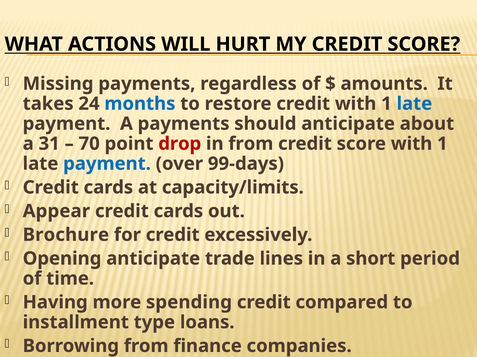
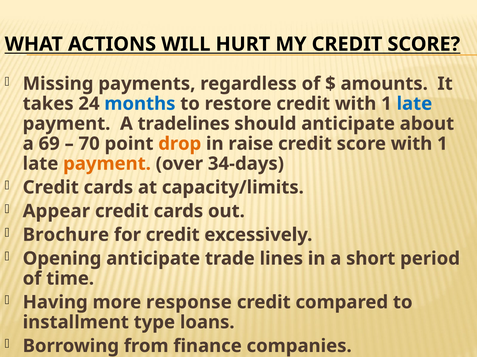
A payments: payments -> tradelines (184, 124)
31: 31 -> 69 (49, 144)
drop colour: red -> orange (180, 144)
in from: from -> raise (251, 144)
payment colour: blue -> orange (107, 164)
99-days: 99-days -> 34-days (246, 164)
spending: spending -> response (189, 303)
